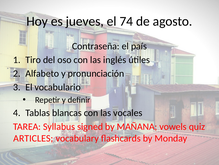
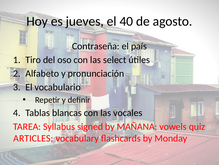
74: 74 -> 40 (126, 21)
inglés: inglés -> select (115, 60)
